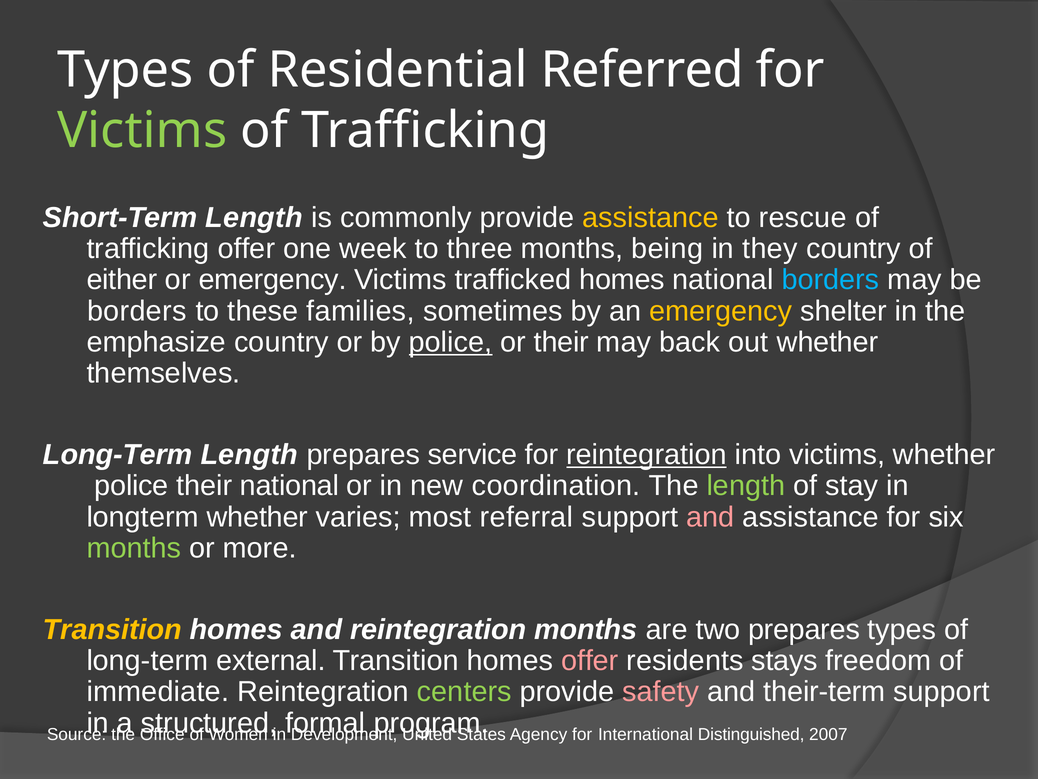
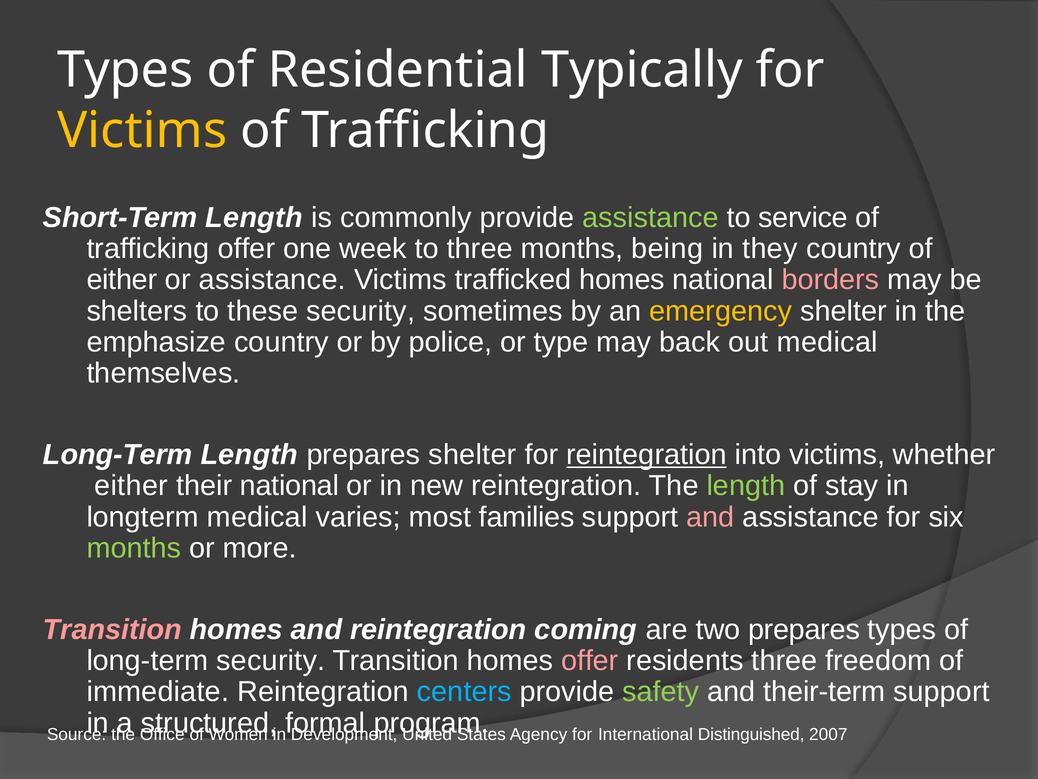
Referred: Referred -> Typically (642, 70)
Victims colour: light green -> yellow (142, 131)
assistance colour: yellow -> light green (651, 217)
rescue: rescue -> service (803, 217)
or emergency: emergency -> assistance (272, 280)
borders colour: light blue -> pink (830, 280)
borders: borders -> shelters (137, 311)
these families: families -> security (361, 311)
police underline: present -> none (451, 342)
or their: their -> type (561, 342)
out whether: whether -> medical (827, 342)
prepares service: service -> shelter (472, 454)
police: police -> either (131, 486)
new coordination: coordination -> reintegration (556, 486)
longterm whether: whether -> medical (257, 517)
referral: referral -> families (527, 517)
Transition colour: yellow -> pink (112, 629)
reintegration months: months -> coming (586, 629)
long-term external: external -> security (271, 660)
residents stays: stays -> three (784, 660)
centers colour: light green -> light blue (464, 691)
safety colour: pink -> light green (661, 691)
